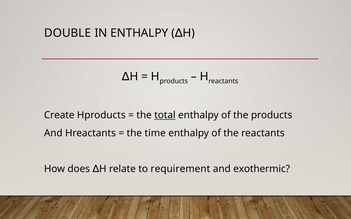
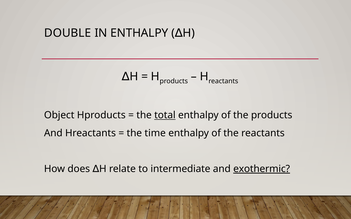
Create: Create -> Object (59, 115)
requirement: requirement -> intermediate (180, 169)
exothermic underline: none -> present (262, 169)
